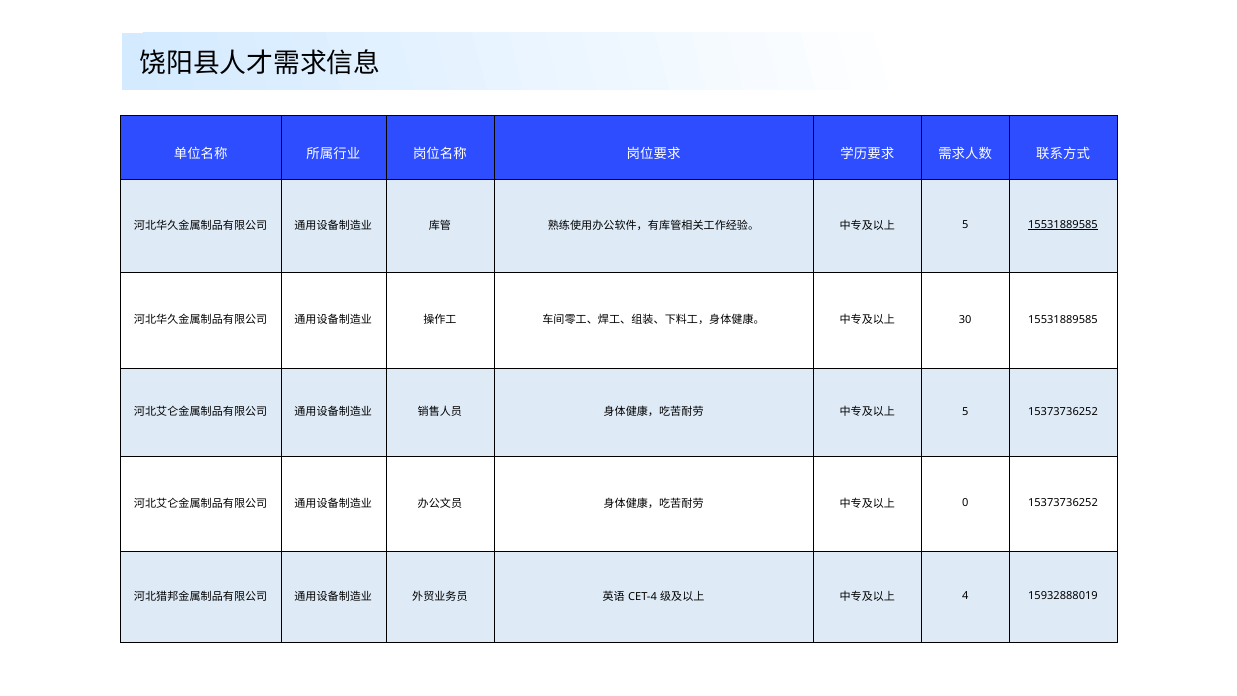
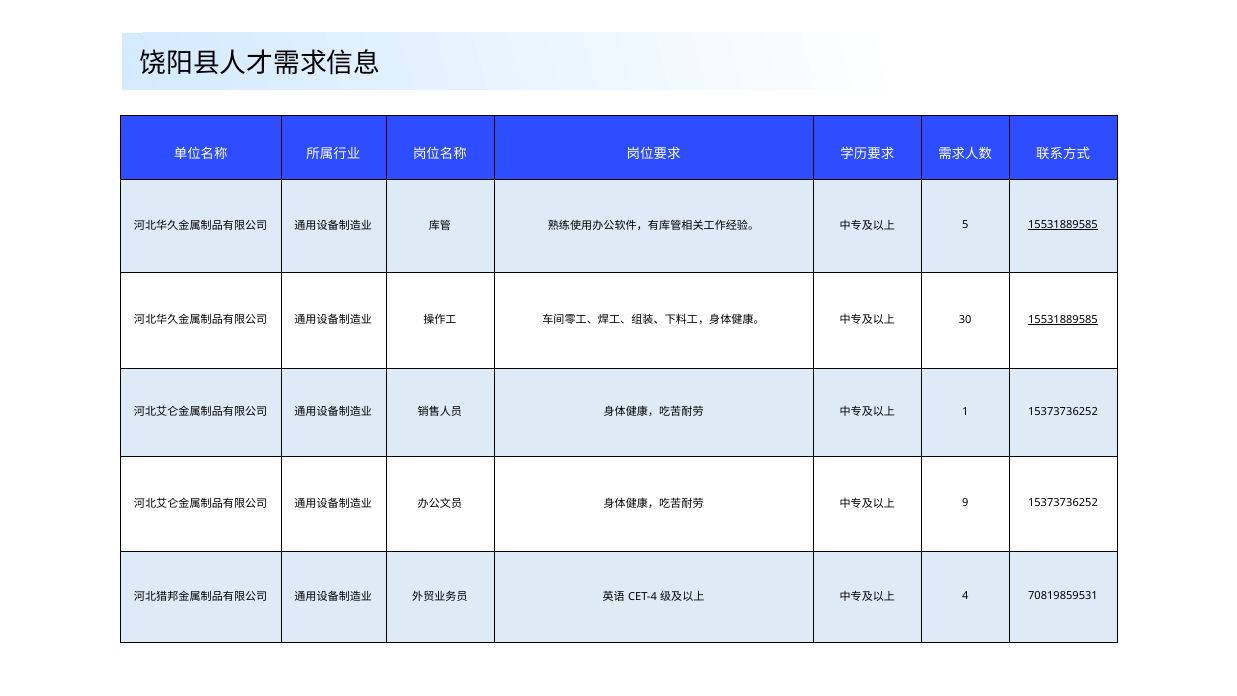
15531889585 underline: none -> present (1063, 319)
5: 5 -> 1 (965, 411)
0: 0 -> 9 (965, 503)
15932888019: 15932888019 -> 70819859531 (1063, 596)
